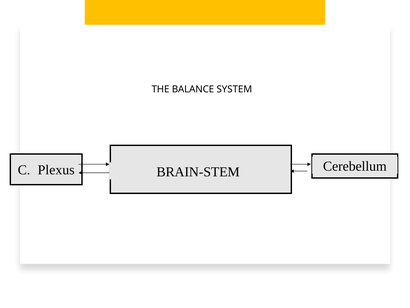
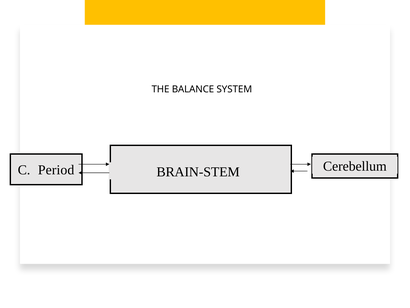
Plexus: Plexus -> Period (56, 170)
